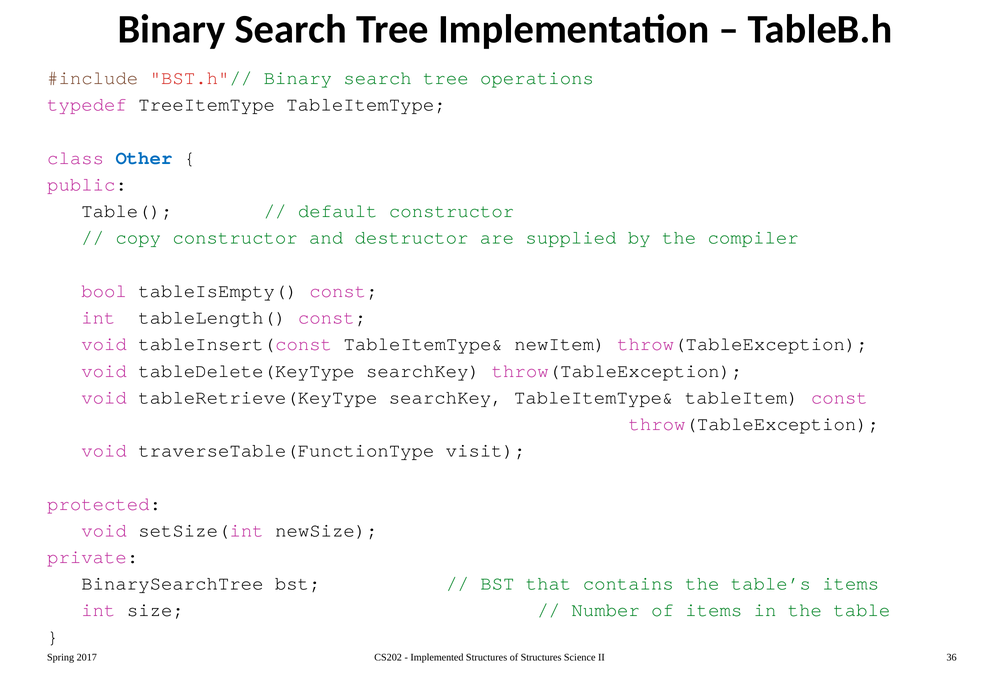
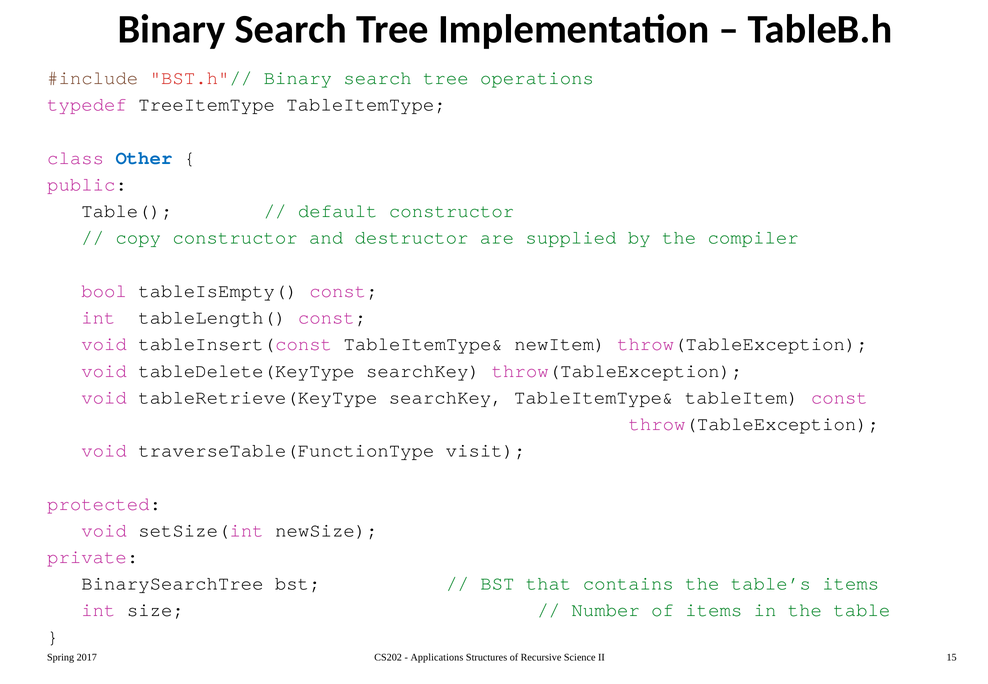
Implemented: Implemented -> Applications (437, 657)
of Structures: Structures -> Recursive (541, 657)
36: 36 -> 15 (952, 657)
